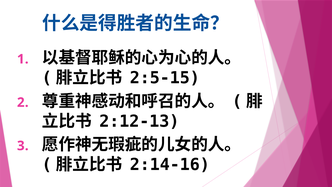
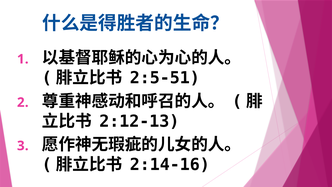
2:5-15: 2:5-15 -> 2:5-51 (165, 78)
